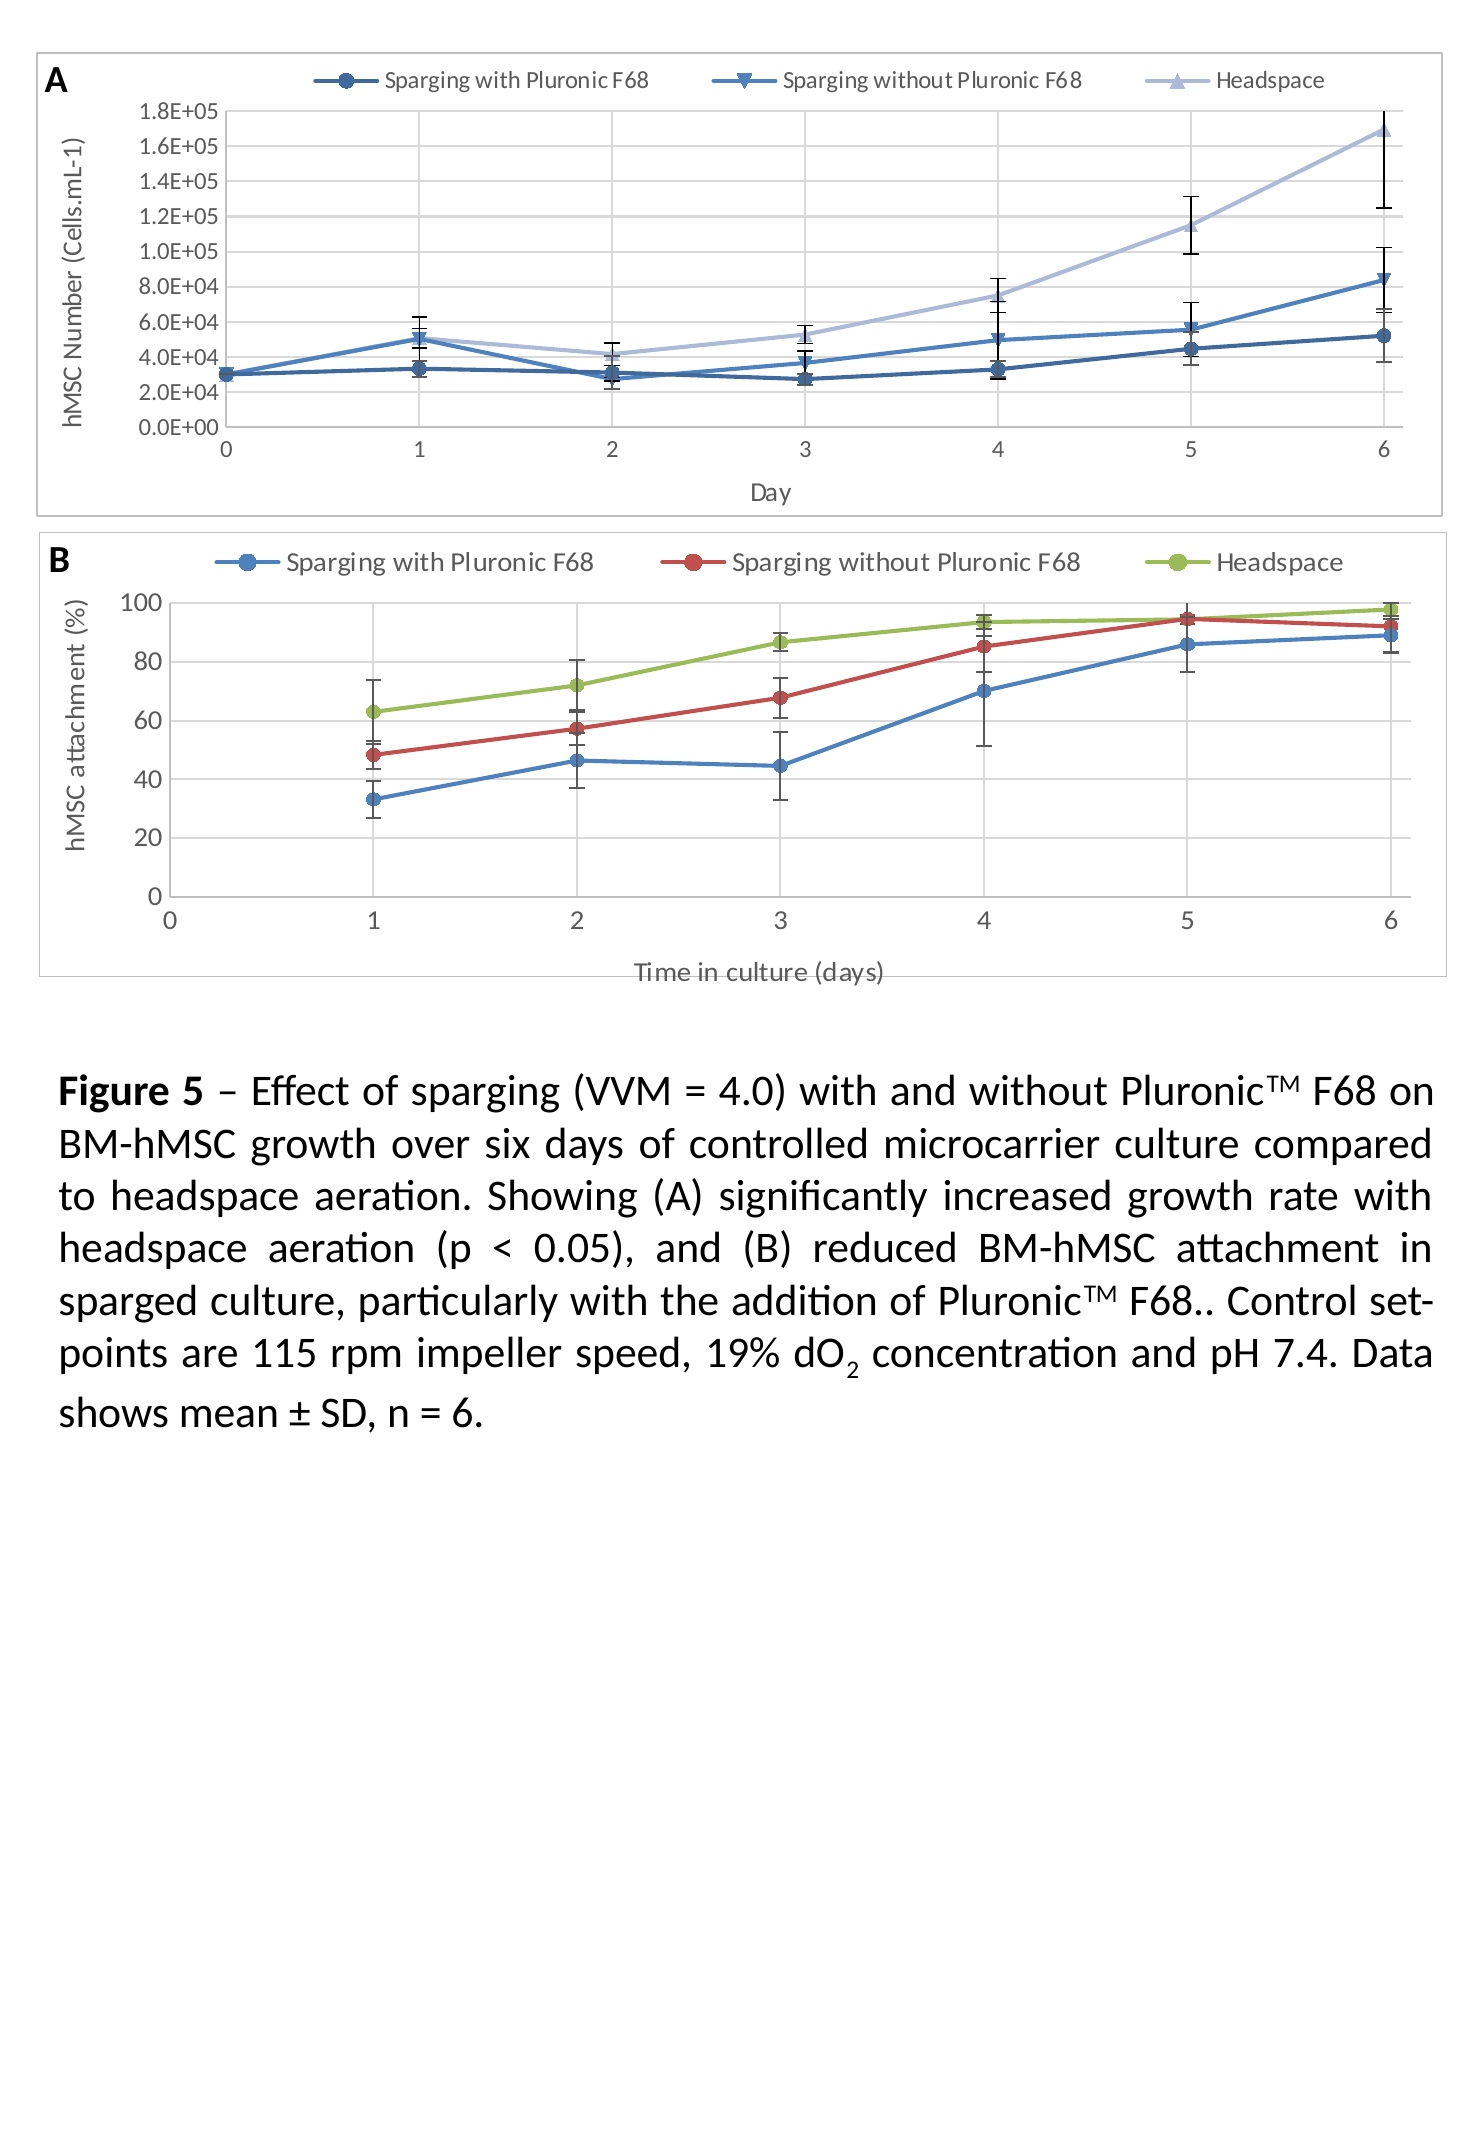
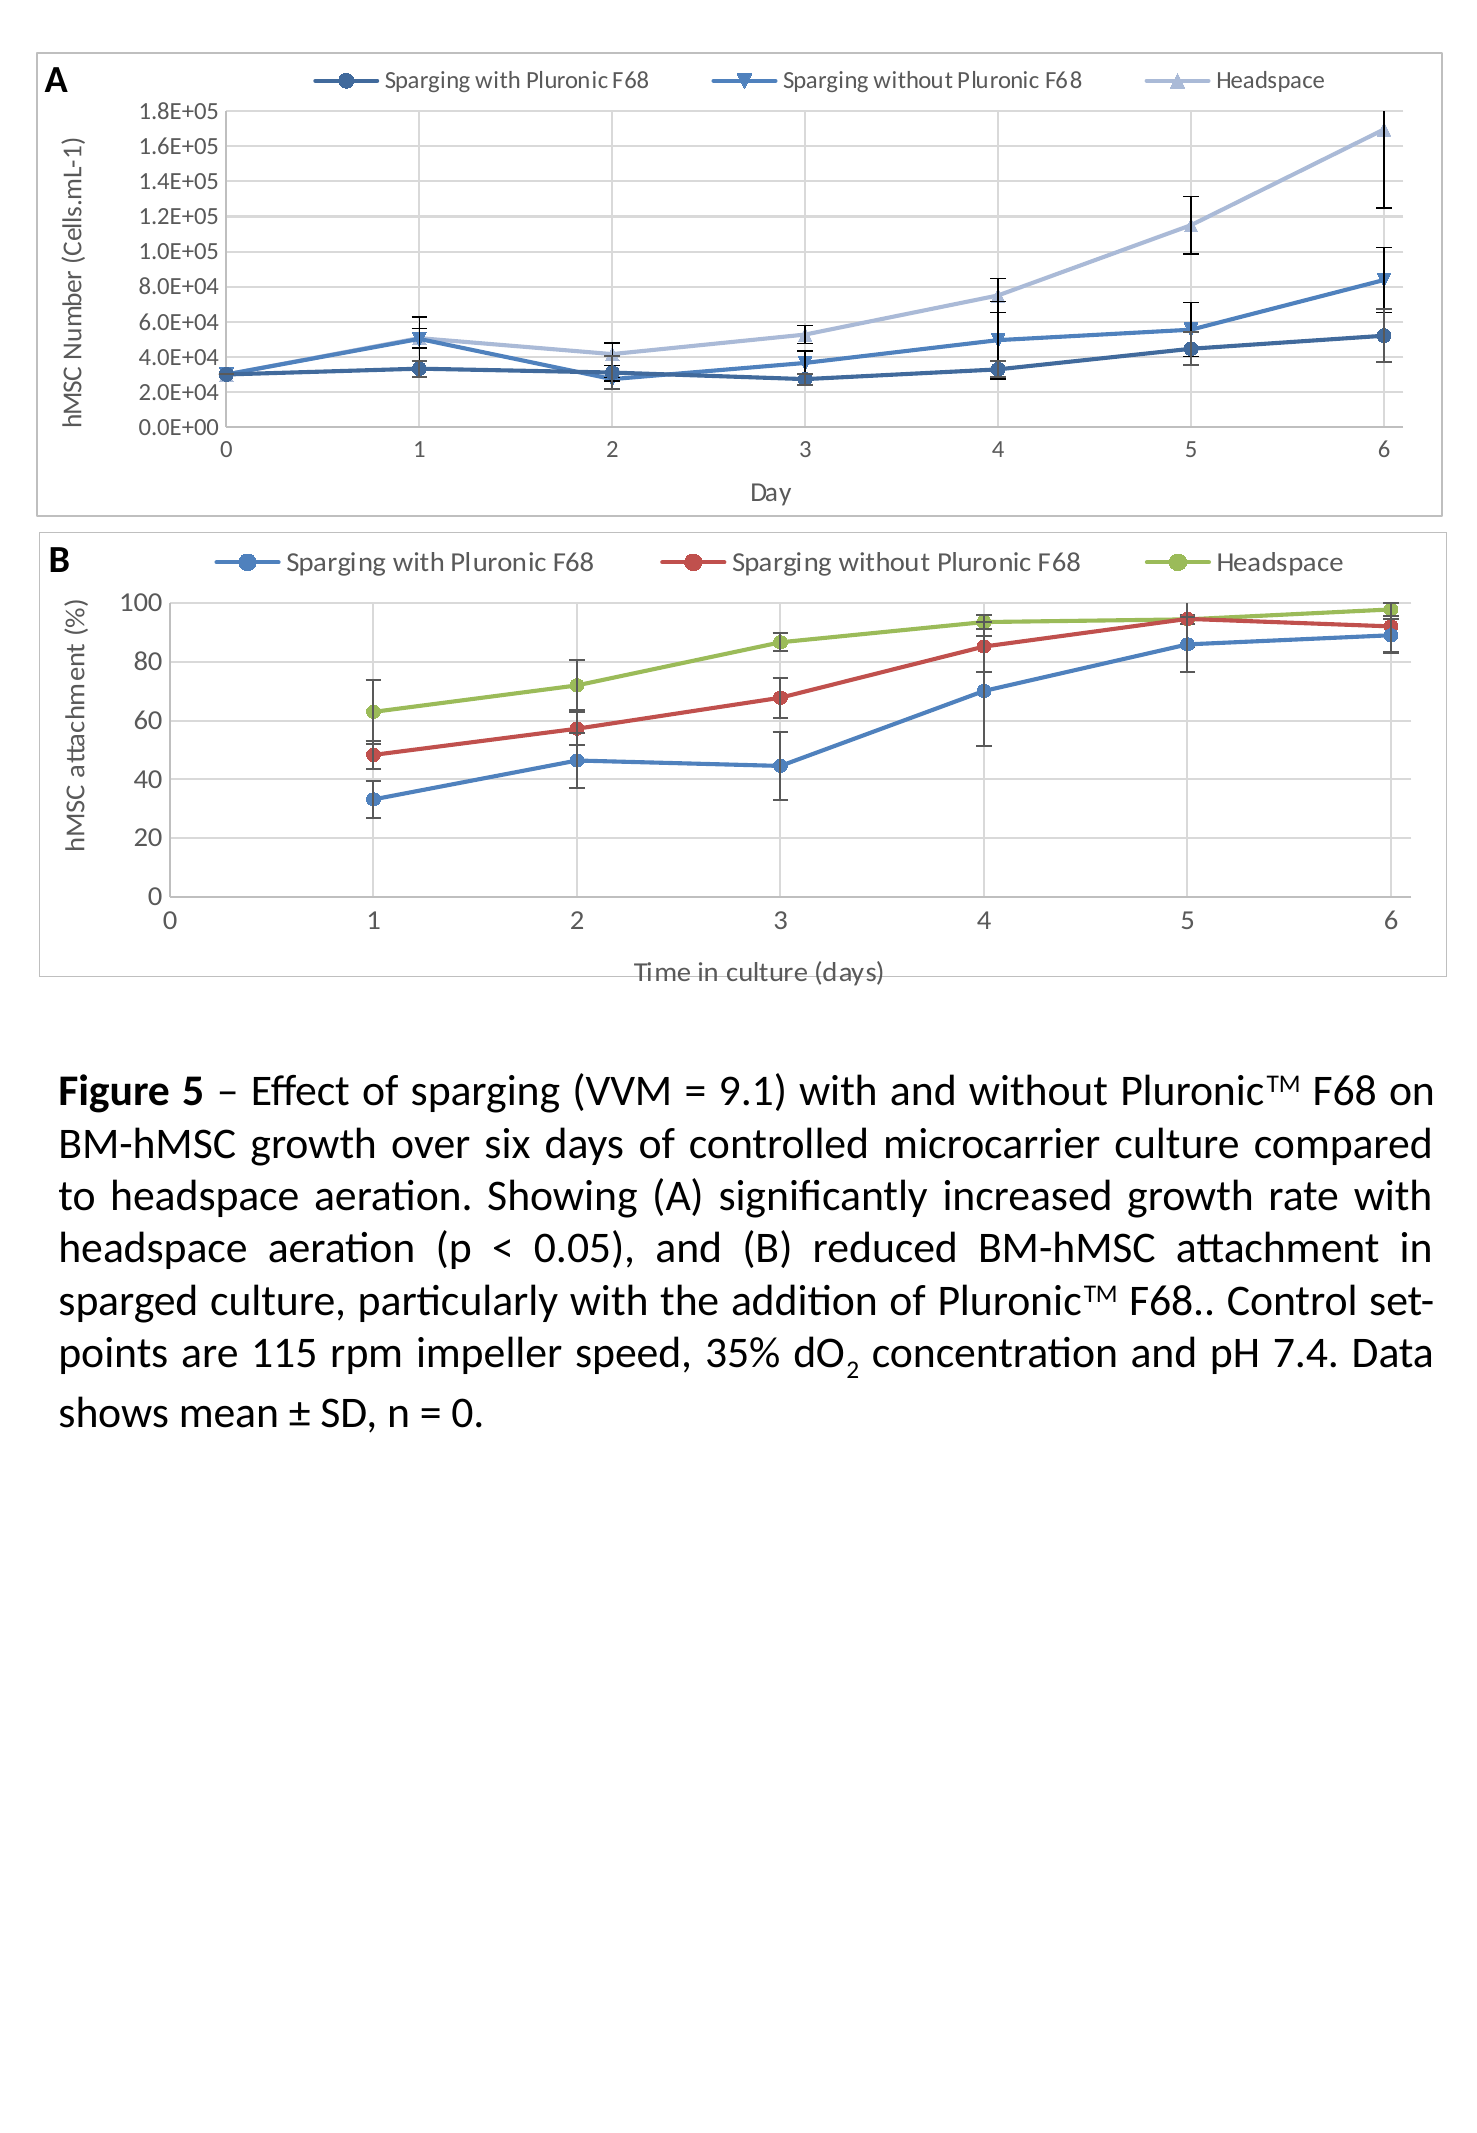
4.0: 4.0 -> 9.1 (753, 1091)
19%: 19% -> 35% (743, 1354)
6: 6 -> 0 (468, 1413)
